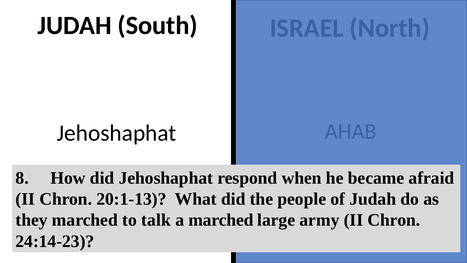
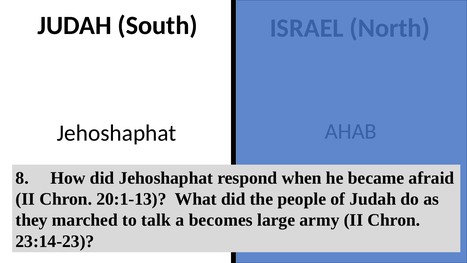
a marched: marched -> becomes (221, 220)
24:14-23: 24:14-23 -> 23:14-23 (55, 241)
